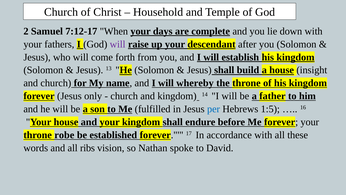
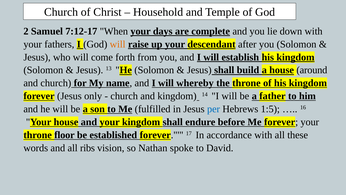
will colour: purple -> orange (118, 44)
insight: insight -> around (312, 70)
robe: robe -> floor (64, 135)
